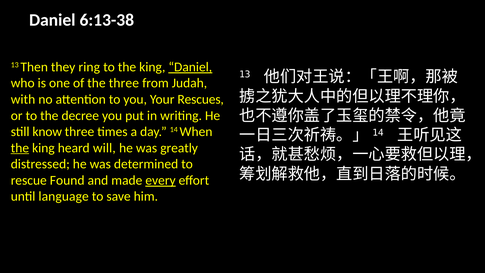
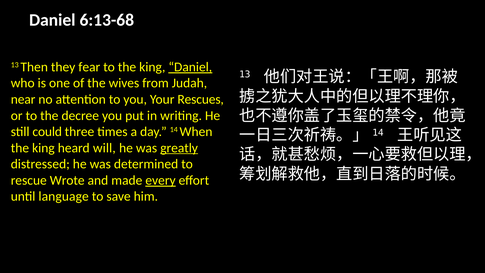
6:13-38: 6:13-38 -> 6:13-68 (107, 20)
ring: ring -> fear (89, 67)
the three: three -> wives (124, 83)
with: with -> near (23, 99)
know: know -> could (47, 132)
the underline: present -> none (20, 148)
greatly underline: none -> present (179, 148)
Found: Found -> Wrote (67, 180)
